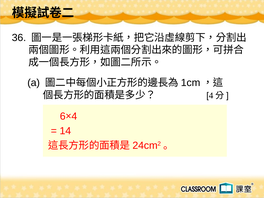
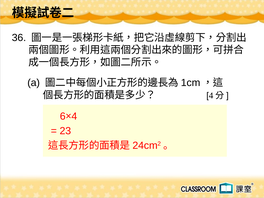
14: 14 -> 23 (65, 131)
